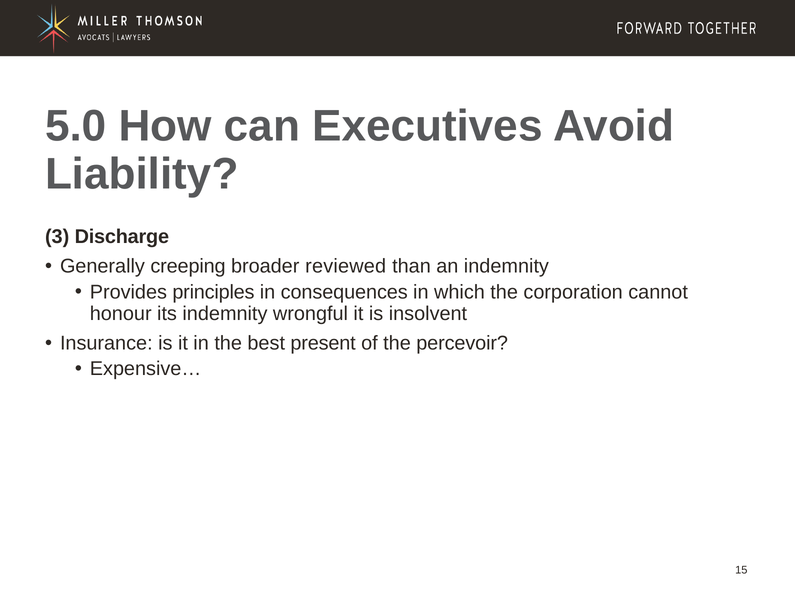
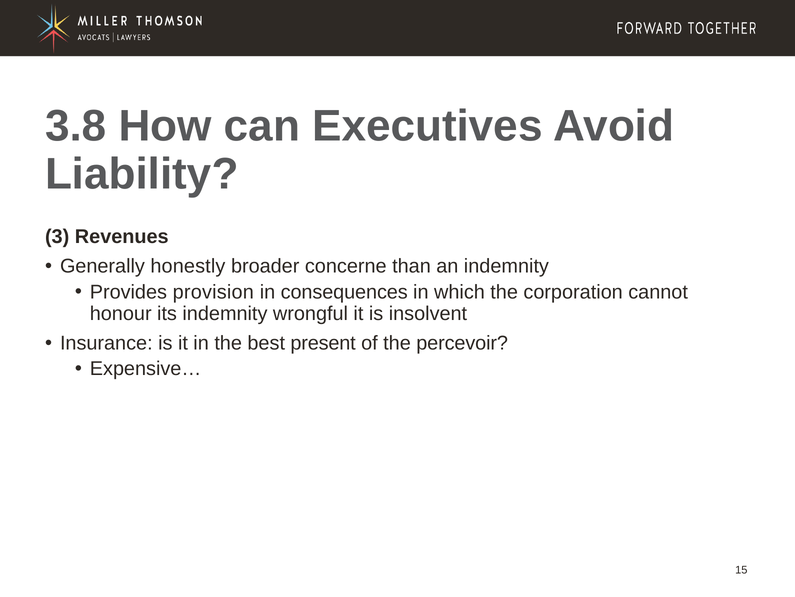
5.0: 5.0 -> 3.8 (76, 126)
Discharge: Discharge -> Revenues (122, 236)
creeping: creeping -> honestly (188, 266)
reviewed: reviewed -> concerne (346, 266)
principles: principles -> provision (213, 292)
